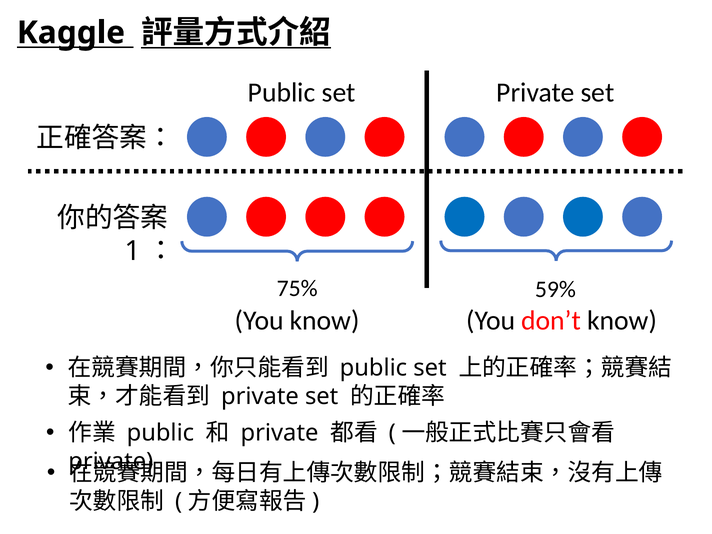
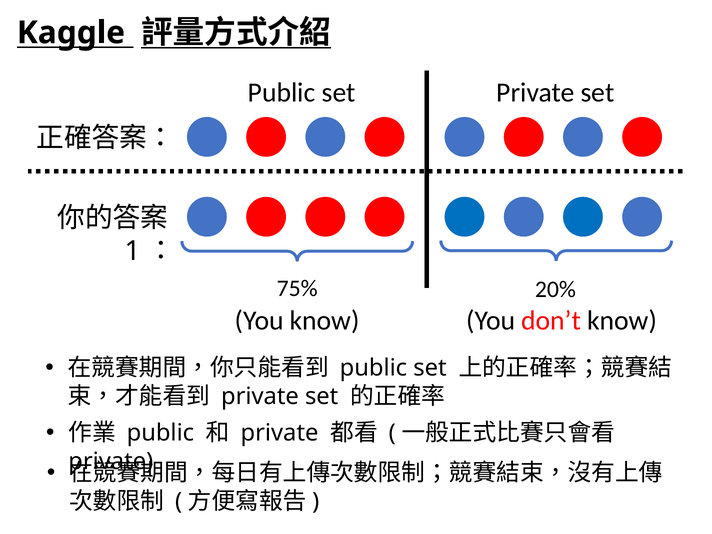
59%: 59% -> 20% (555, 289)
